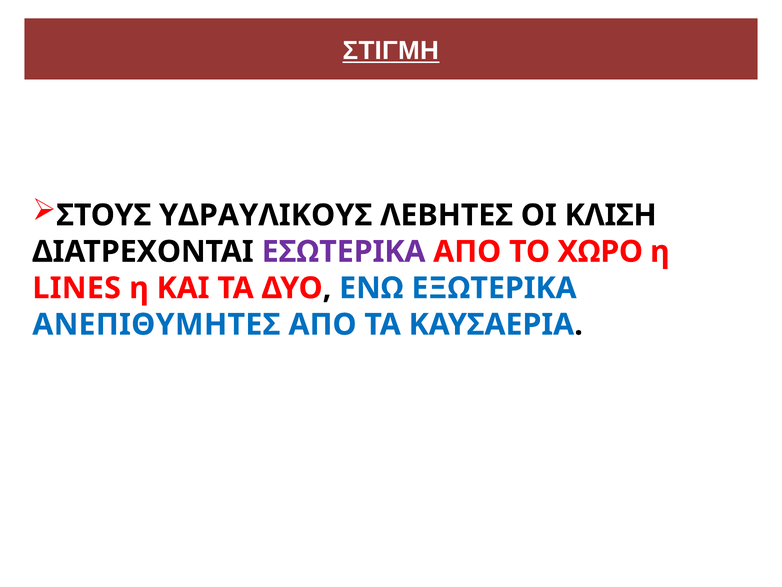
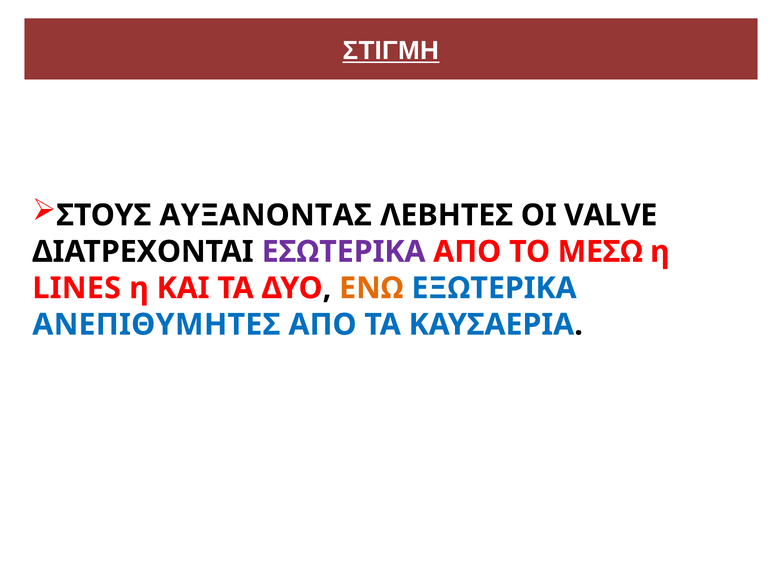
ΥΔΡΑΥΛΙΚΟΥΣ: ΥΔΡΑΥΛΙΚΟΥΣ -> ΑΥΞΑΝΟΝΤΑΣ (266, 215)
ΚΛΙΣΗ: ΚΛΙΣΗ -> VALVE (611, 215)
ΧΩΡΟ: ΧΩΡΟ -> ΜΕΣΩ (600, 252)
ΕΝΩ colour: blue -> orange (371, 288)
